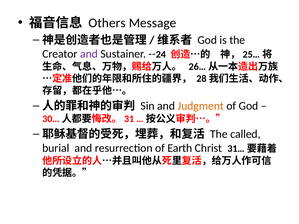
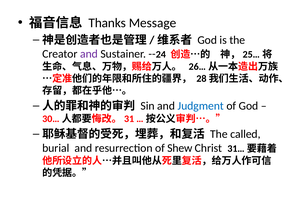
Others: Others -> Thanks (107, 23)
Judgment colour: orange -> blue (201, 106)
Earth: Earth -> Shew (180, 148)
